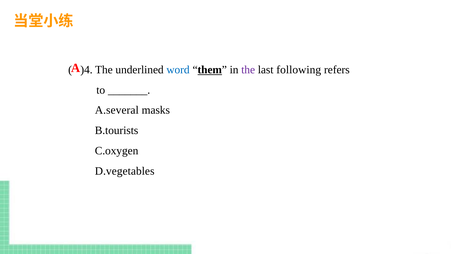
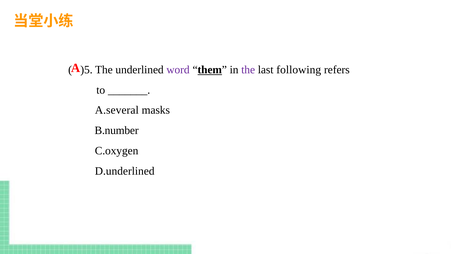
)4: )4 -> )5 (86, 70)
word colour: blue -> purple (178, 70)
B.tourists: B.tourists -> B.number (117, 130)
D.vegetables: D.vegetables -> D.underlined (125, 171)
